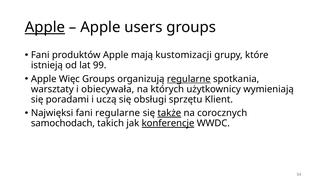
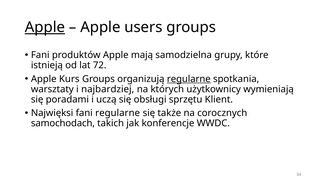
kustomizacji: kustomizacji -> samodzielna (184, 55)
99: 99 -> 72 (100, 65)
Więc: Więc -> Kurs (69, 79)
obiecywała: obiecywała -> najbardziej (108, 89)
także underline: present -> none (169, 113)
konferencje underline: present -> none (168, 124)
